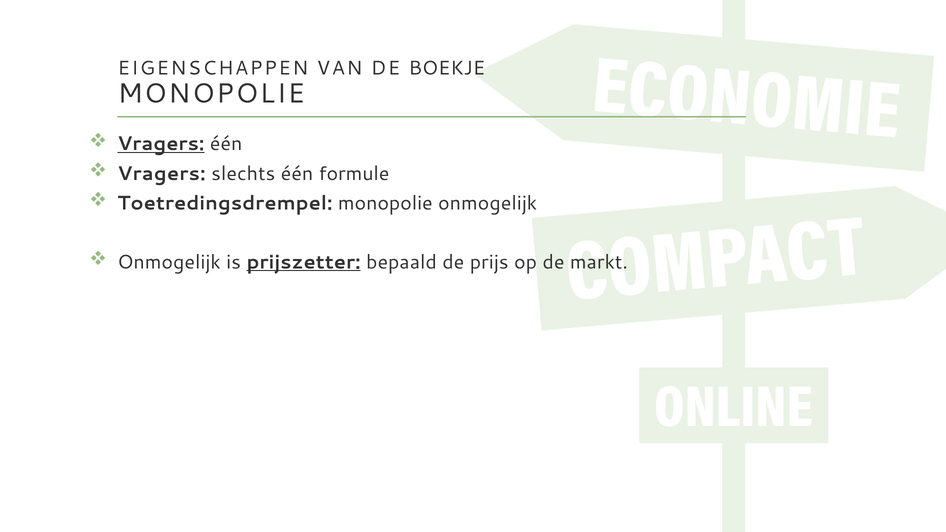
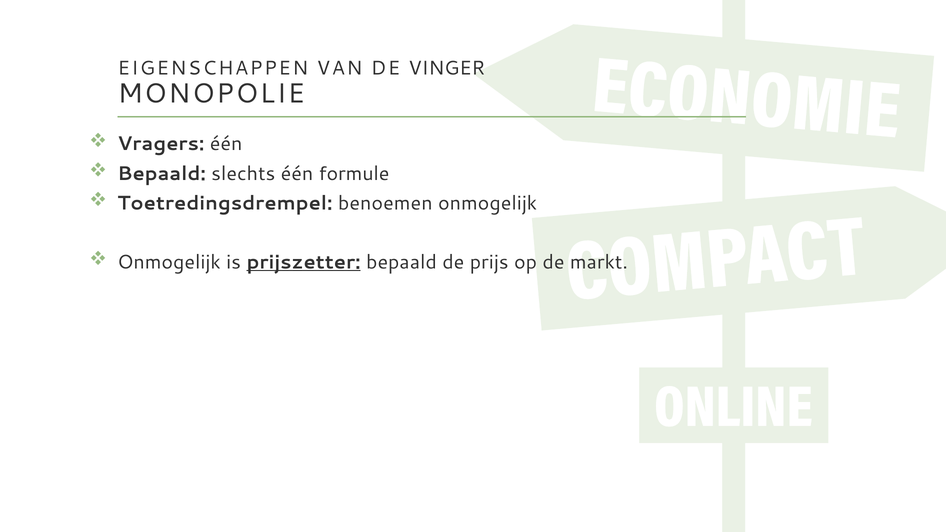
BOEKJE: BOEKJE -> VINGER (447, 68)
Vragers underline: present -> none (161, 144)
Vragers: Vragers -> Bepaald (162, 174)
Toetredingsdrempel monopolie: monopolie -> benoemen (385, 203)
